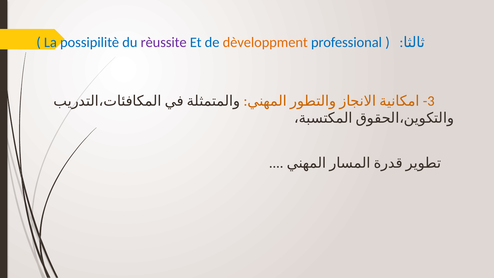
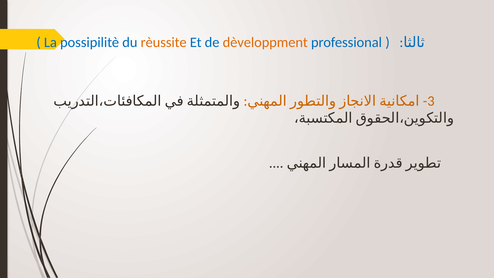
rèussite colour: purple -> orange (164, 42)
